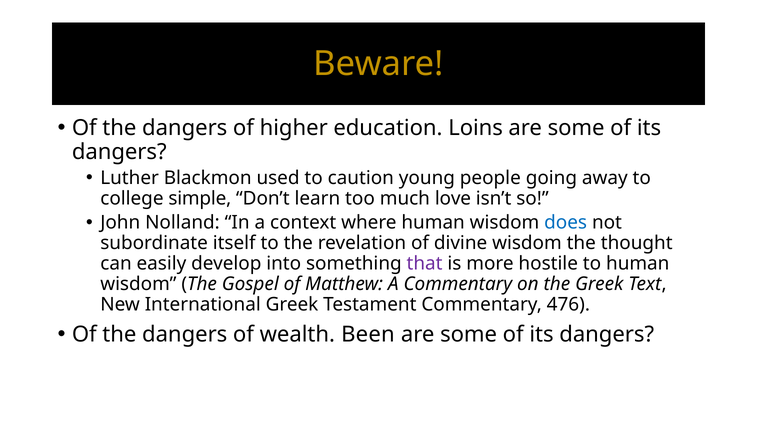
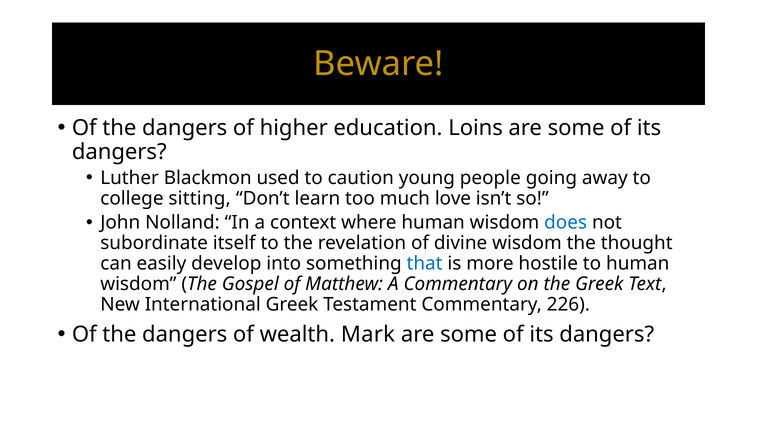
simple: simple -> sitting (200, 198)
that colour: purple -> blue (425, 263)
476: 476 -> 226 (568, 304)
Been: Been -> Mark (368, 334)
